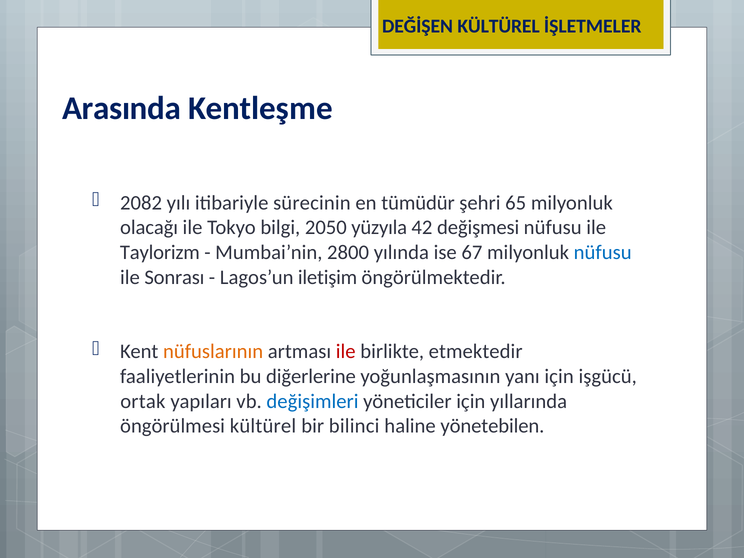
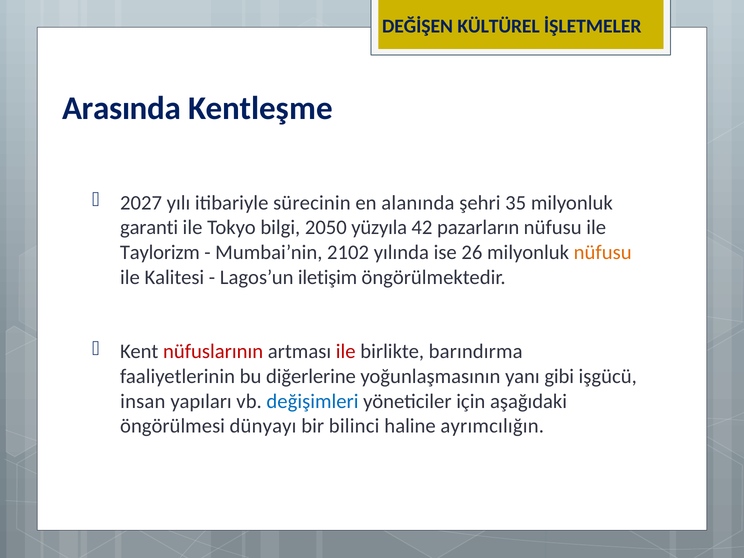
2082: 2082 -> 2027 (141, 203)
tümüdür: tümüdür -> alanında (418, 203)
65: 65 -> 35 (516, 203)
olacağı: olacağı -> garanti (149, 228)
değişmesi: değişmesi -> pazarların (478, 228)
2800: 2800 -> 2102 (348, 252)
67: 67 -> 26 (472, 252)
nüfusu colour: blue -> orange (603, 252)
Sonrası: Sonrası -> Kalitesi (174, 277)
nüfuslarının colour: orange -> red (213, 352)
etmektedir: etmektedir -> barındırma (476, 352)
yanı için: için -> gibi (559, 376)
ortak: ortak -> insan (143, 401)
yıllarında: yıllarında -> aşağıdaki (529, 401)
öngörülmesi kültürel: kültürel -> dünyayı (263, 426)
yönetebilen: yönetebilen -> ayrımcılığın (492, 426)
